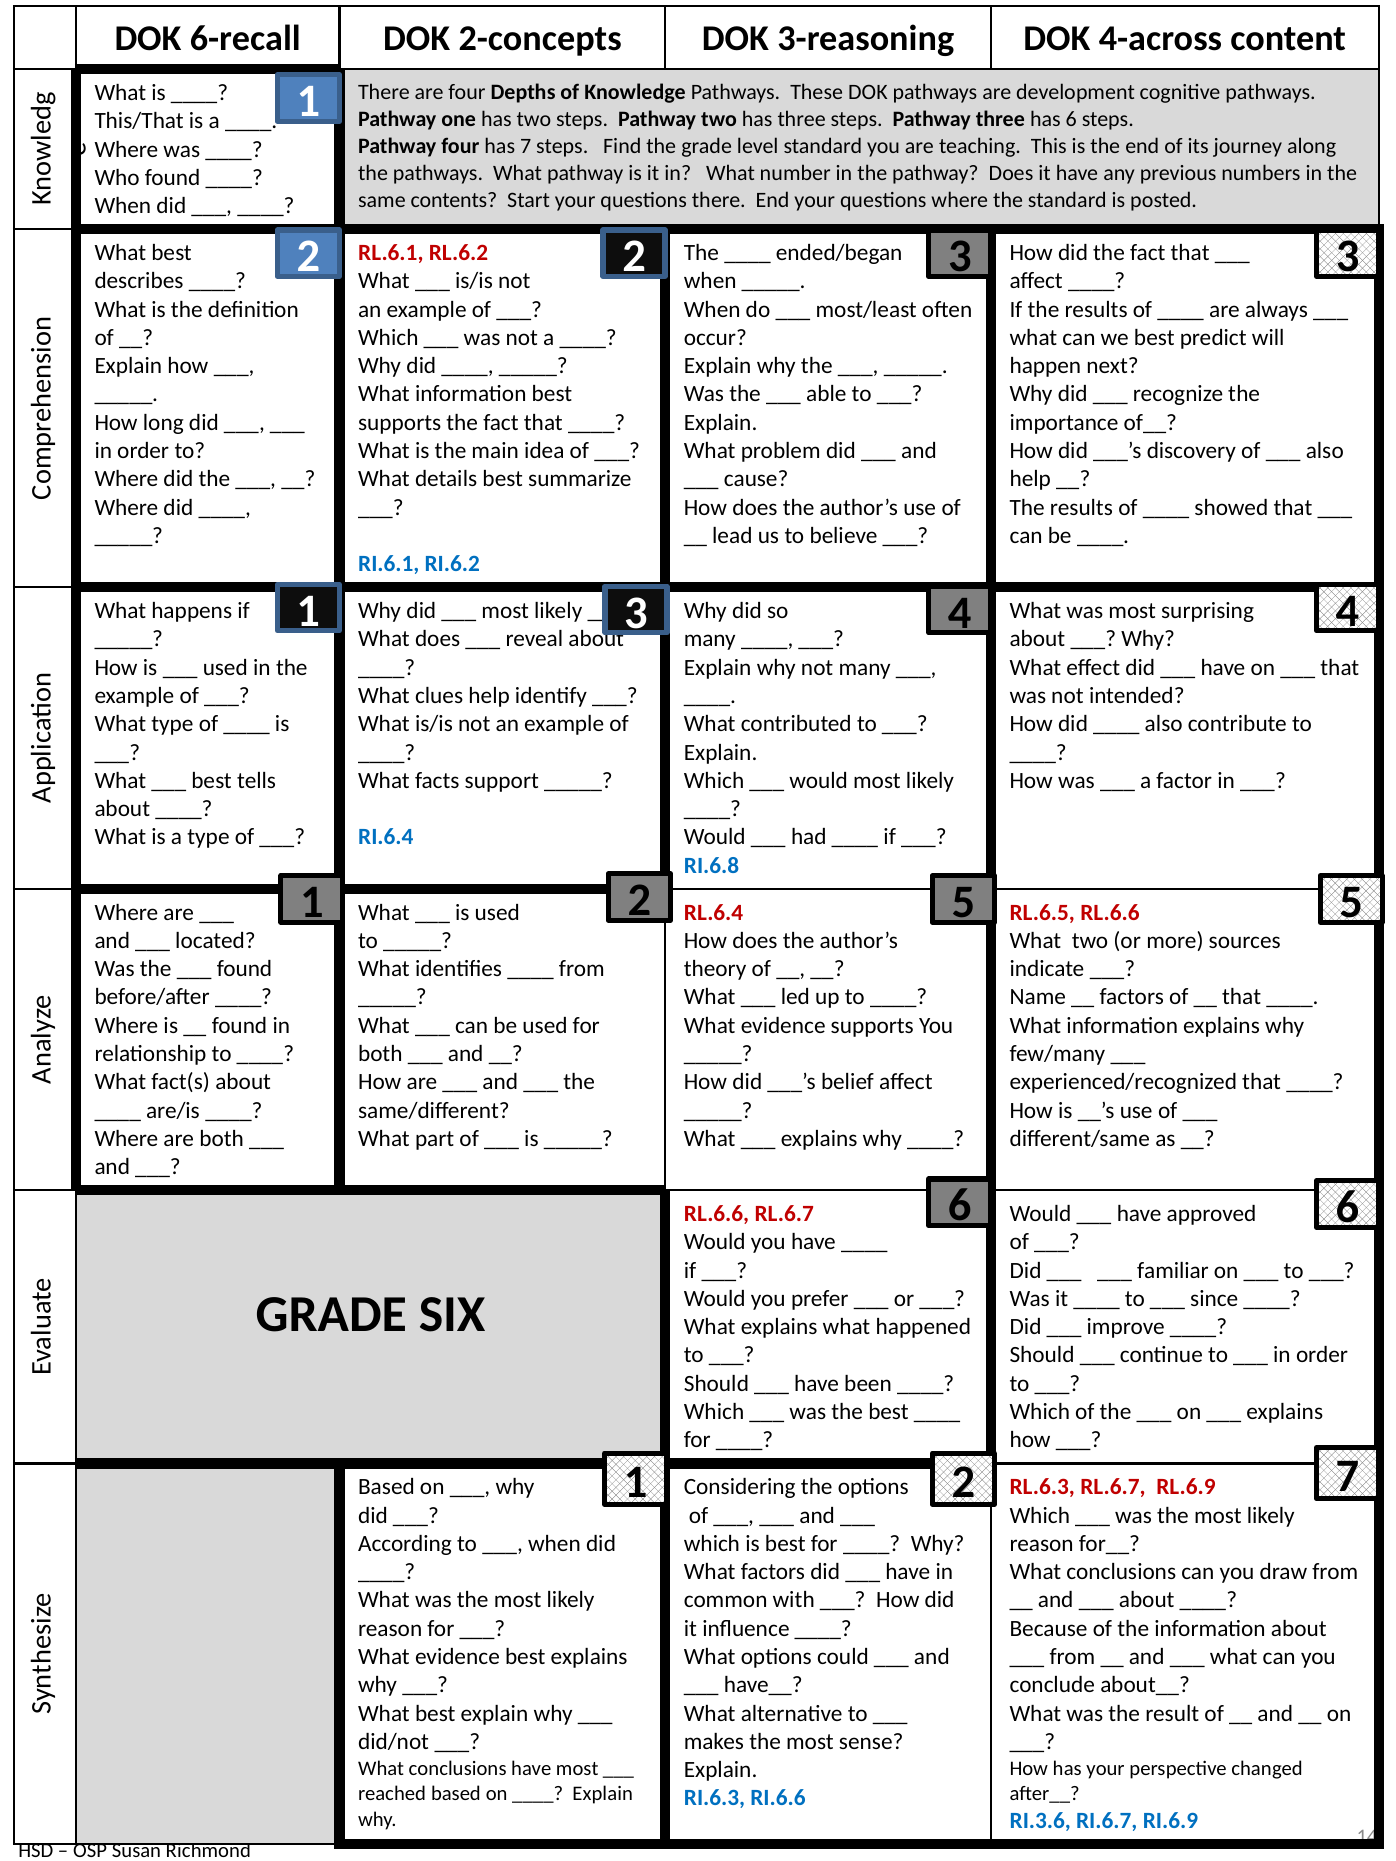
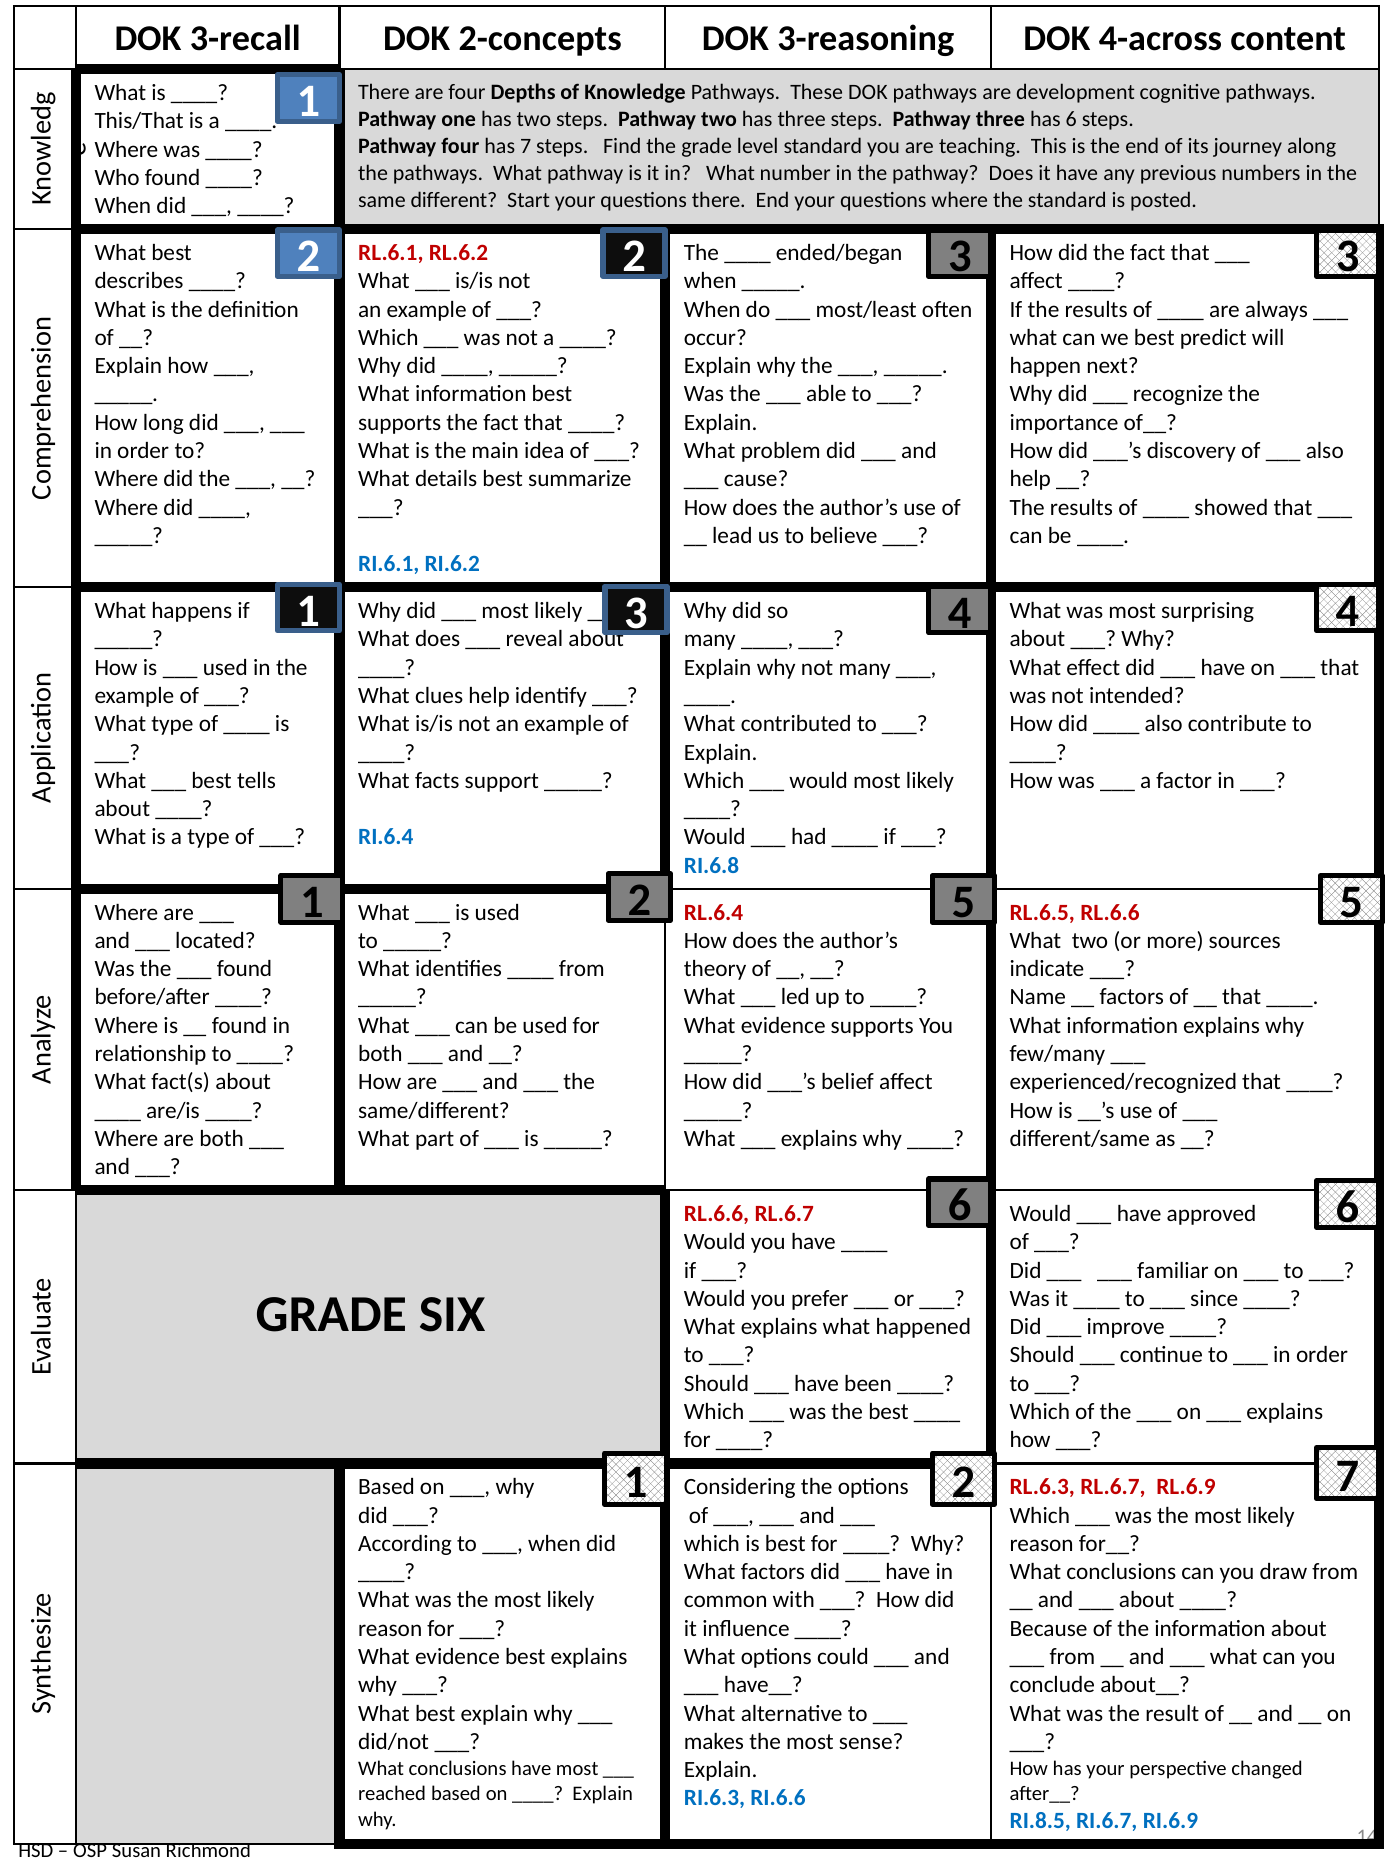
6-recall: 6-recall -> 3-recall (245, 38)
contents: contents -> different (454, 200)
RI.3.6: RI.3.6 -> RI.8.5 (1040, 1821)
